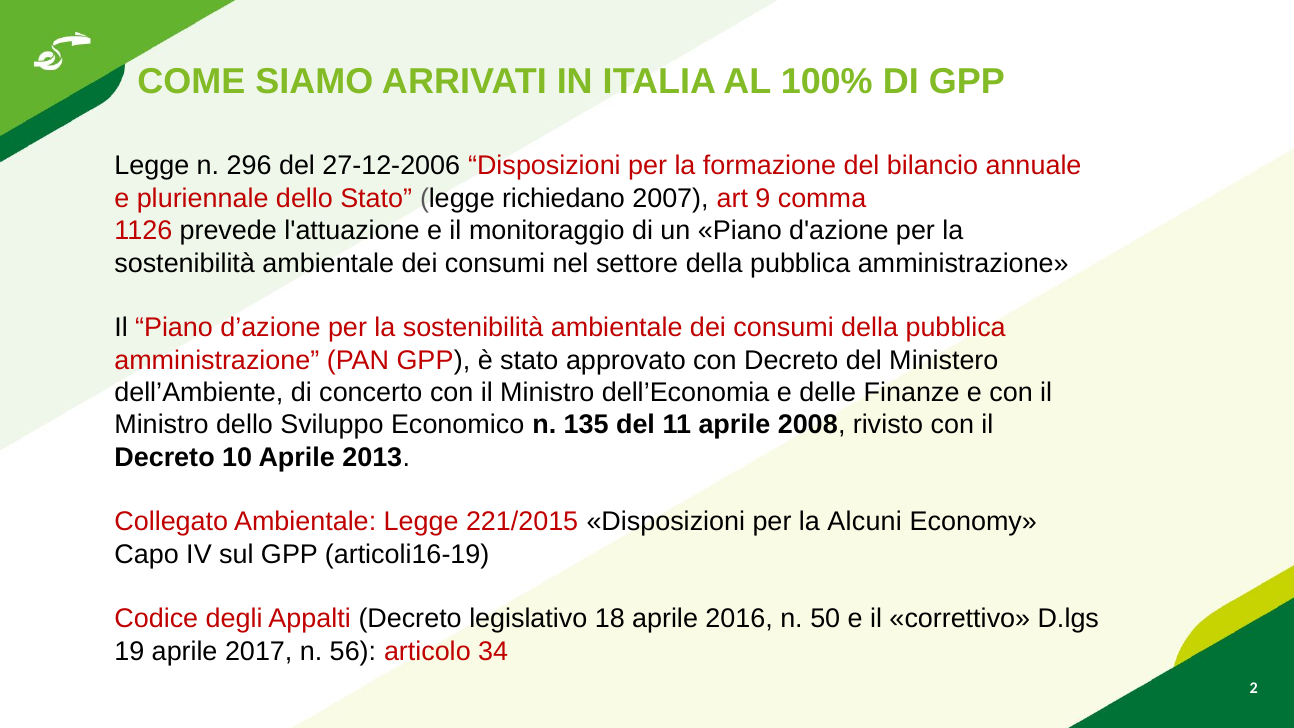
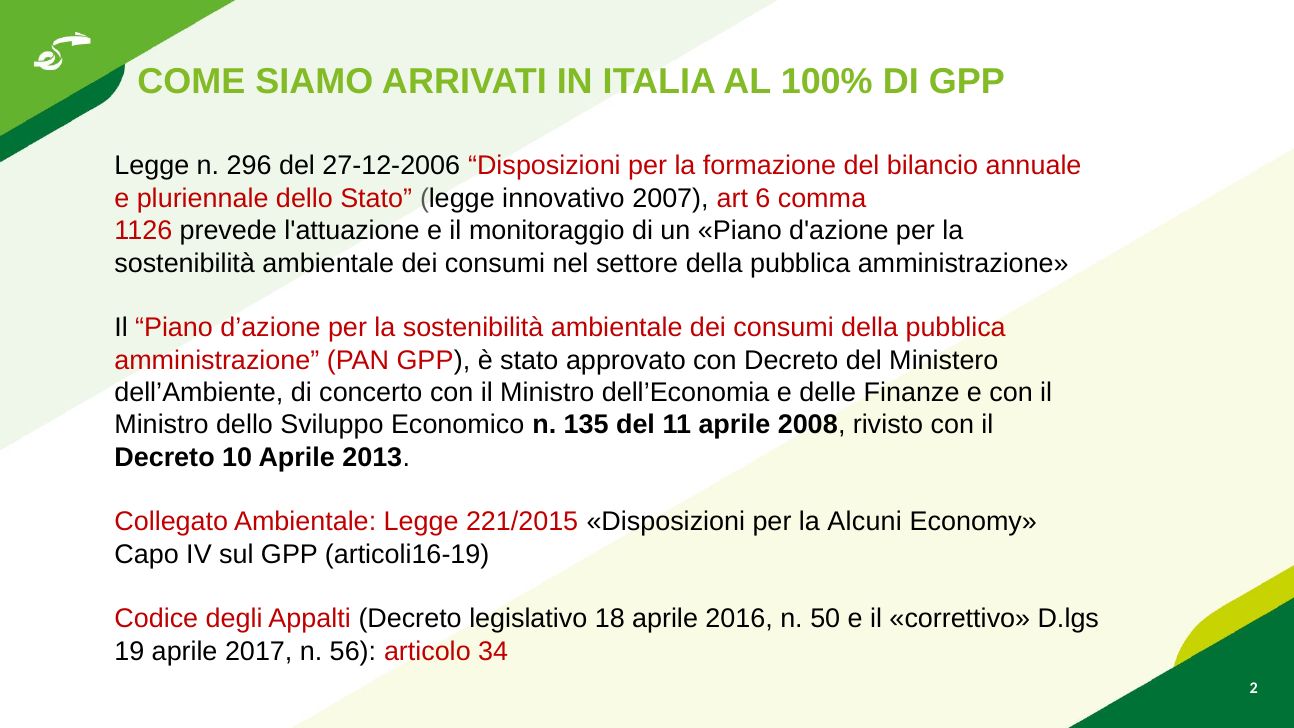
richiedano: richiedano -> innovativo (563, 198)
9: 9 -> 6 (763, 198)
